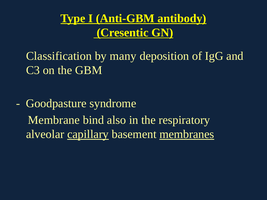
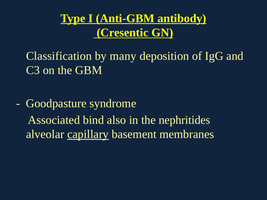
Membrane: Membrane -> Associated (54, 120)
respiratory: respiratory -> nephritides (184, 120)
membranes underline: present -> none (187, 134)
